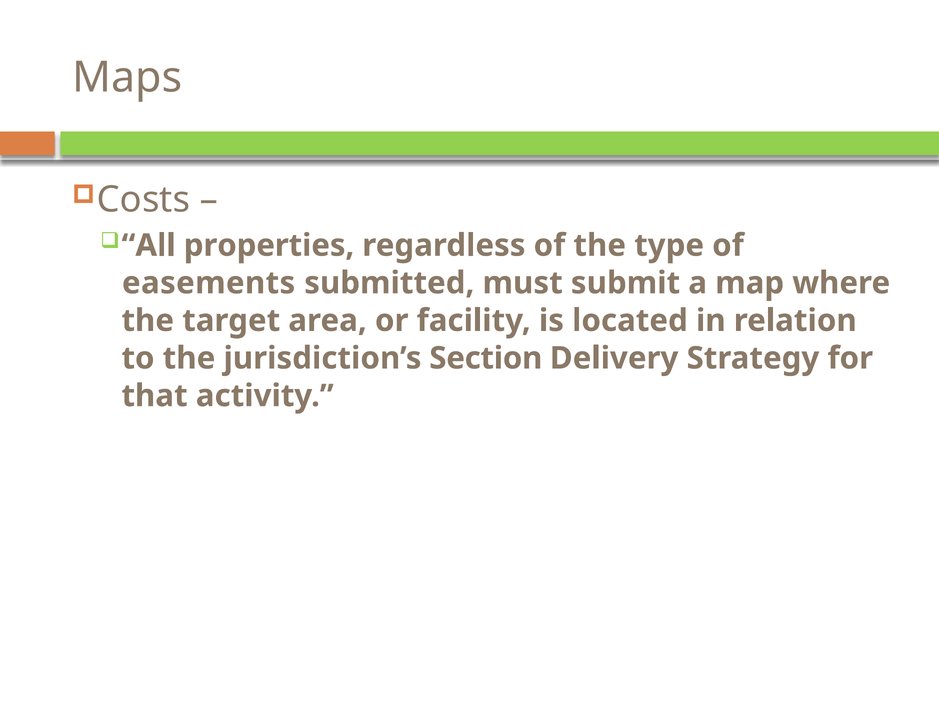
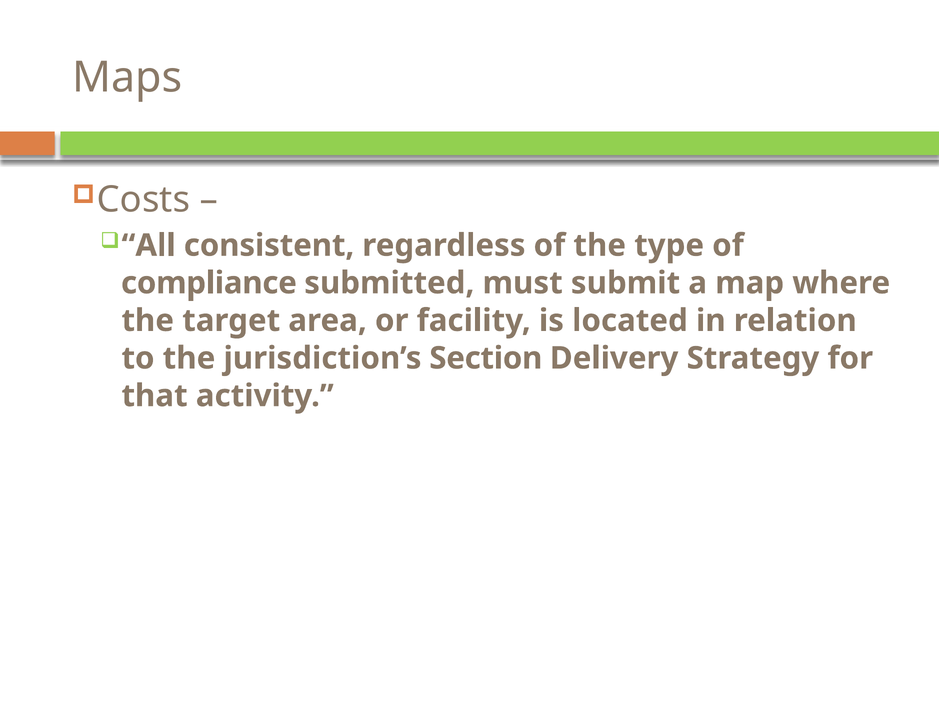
properties: properties -> consistent (269, 245)
easements: easements -> compliance (209, 283)
